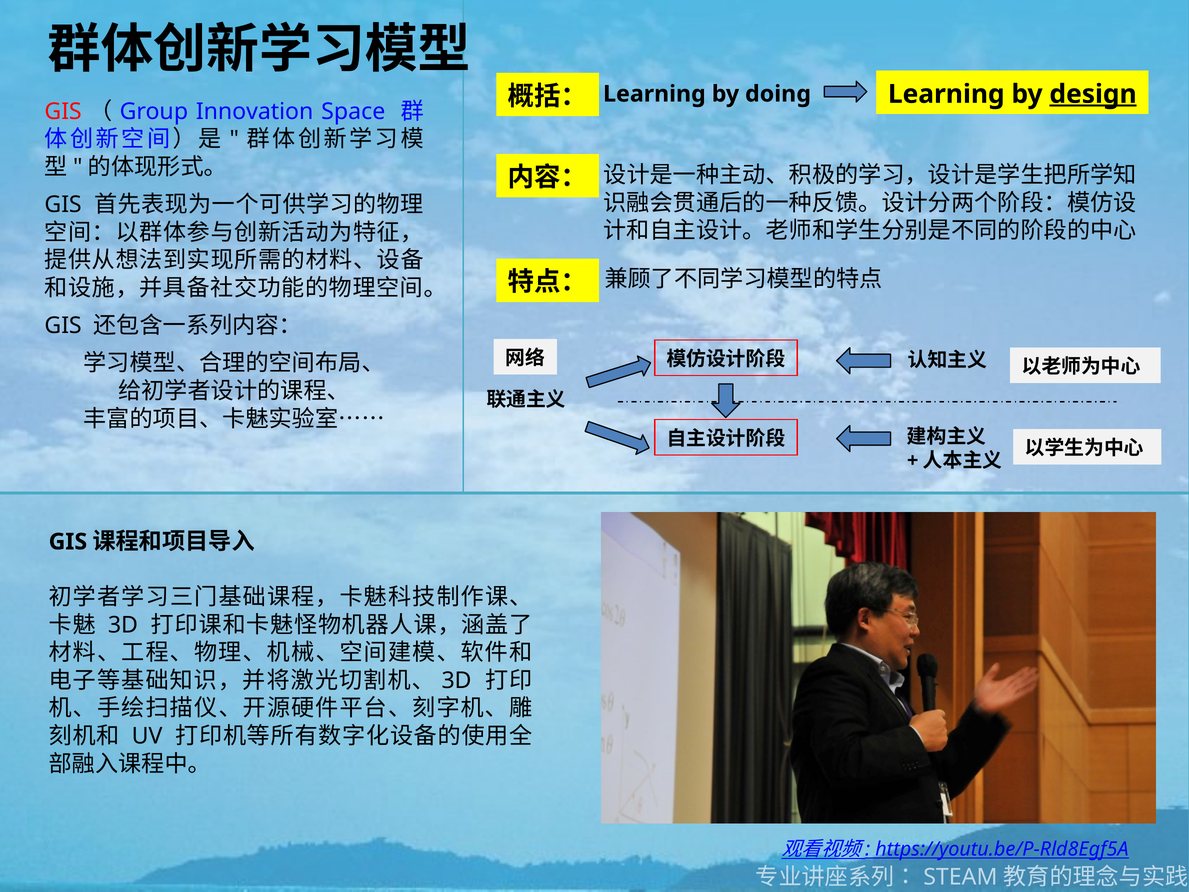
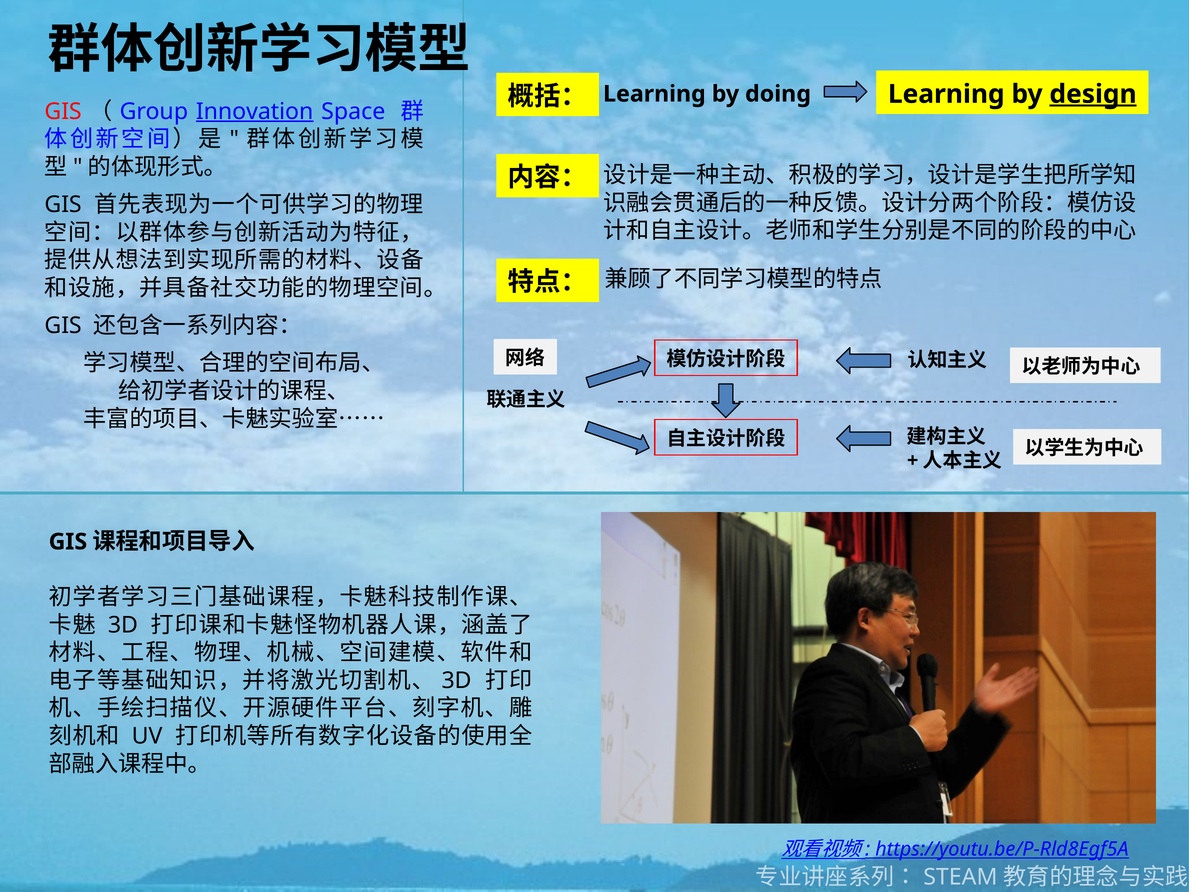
Innovation underline: none -> present (255, 111)
